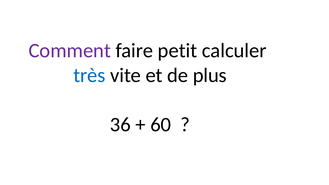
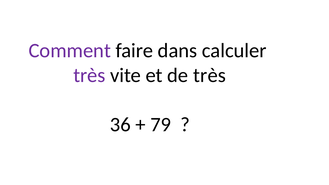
petit: petit -> dans (177, 51)
très colour: blue -> purple (89, 75)
de plus: plus -> très (210, 75)
60: 60 -> 79 (161, 125)
